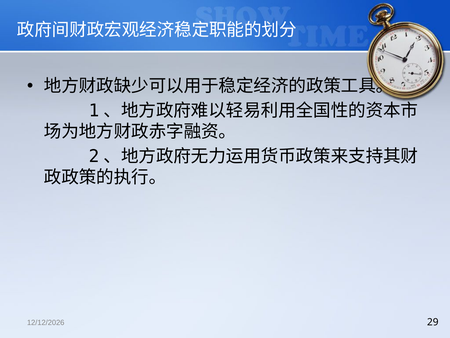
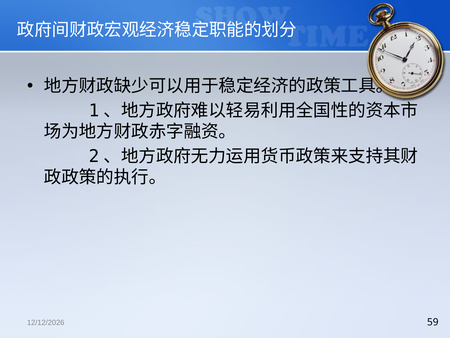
29: 29 -> 59 (433, 322)
